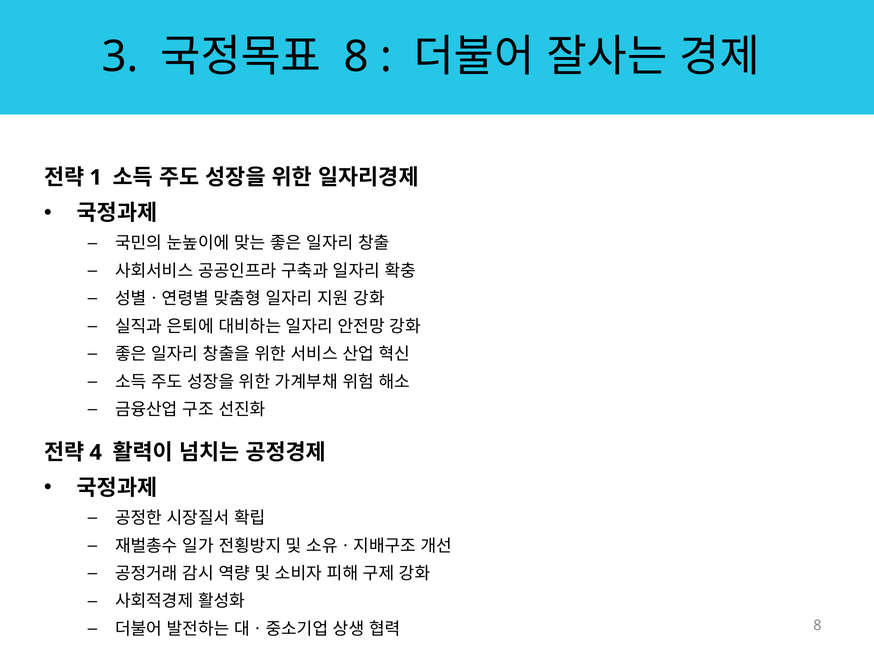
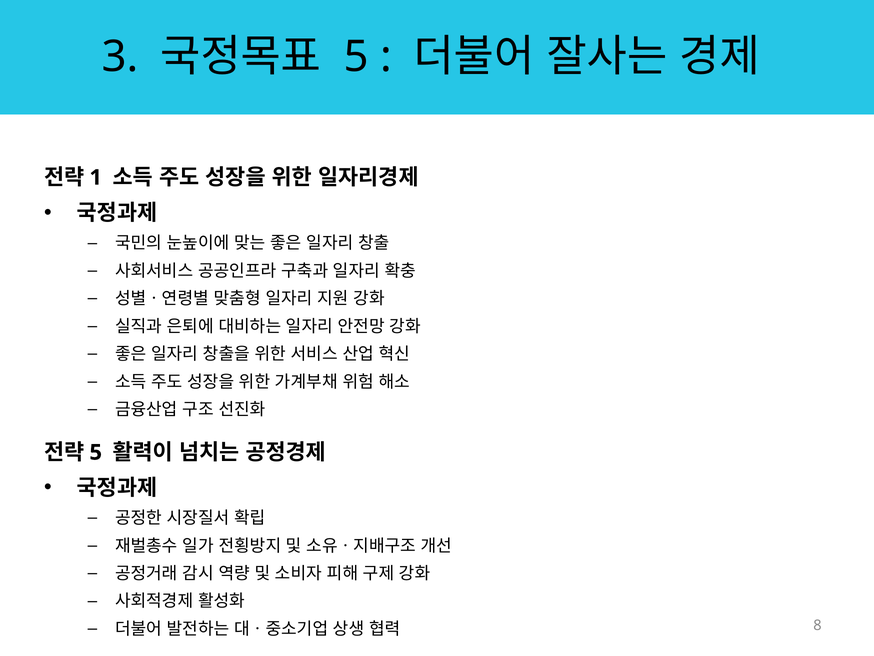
8: 8 -> 5 (356, 57)
4: 4 -> 5 (96, 452)
